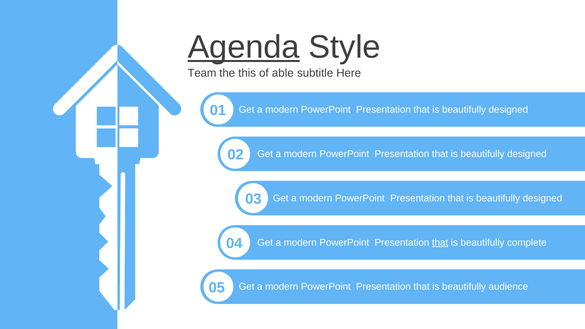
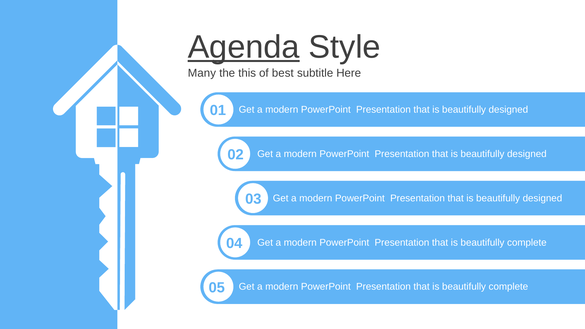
Team: Team -> Many (202, 73)
able: able -> best (283, 73)
that underline: present -> none (440, 243)
audience: audience -> complete (508, 287)
